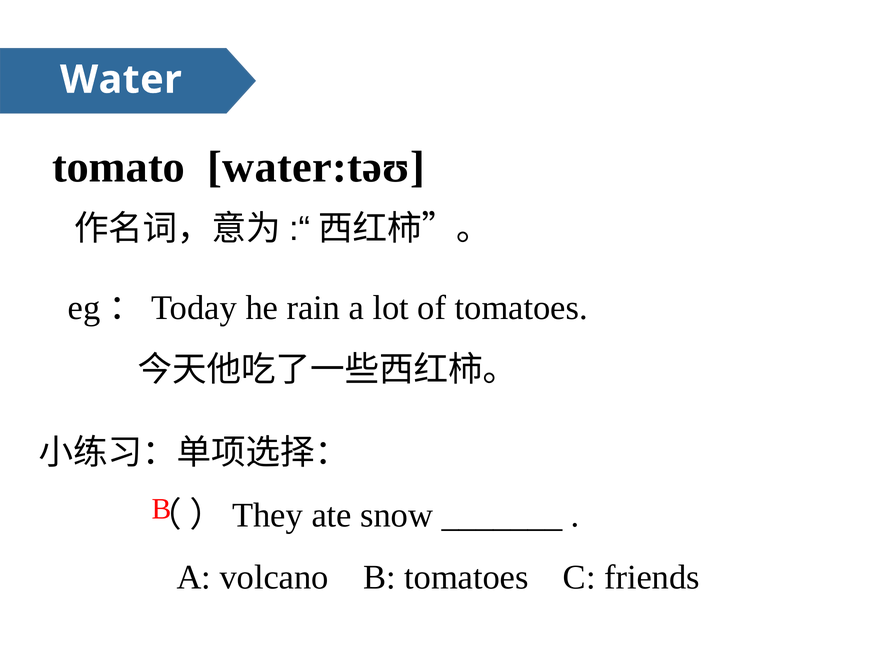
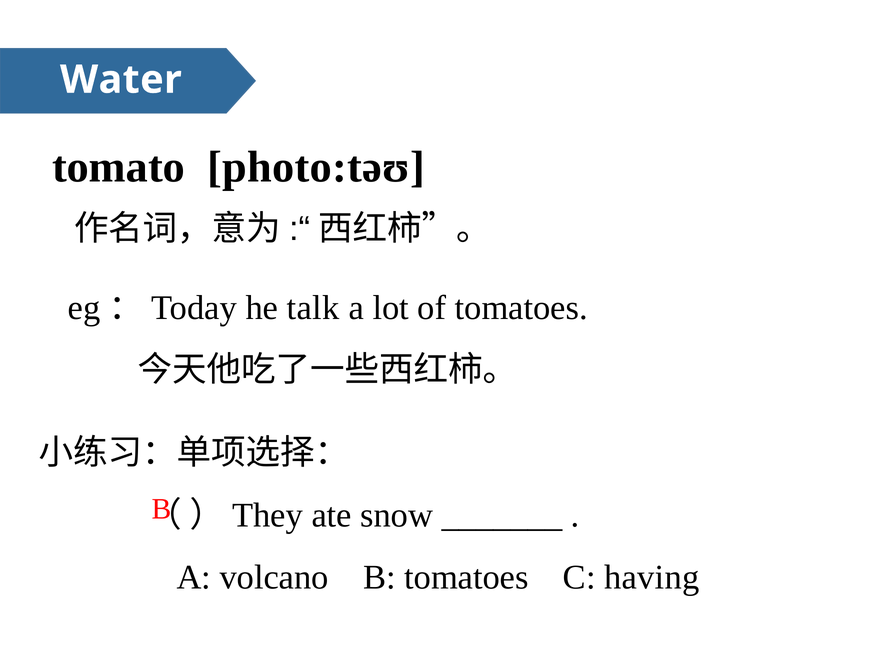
water:təʊ: water:təʊ -> photo:təʊ (316, 167)
rain: rain -> talk (313, 308)
friends: friends -> having (652, 577)
